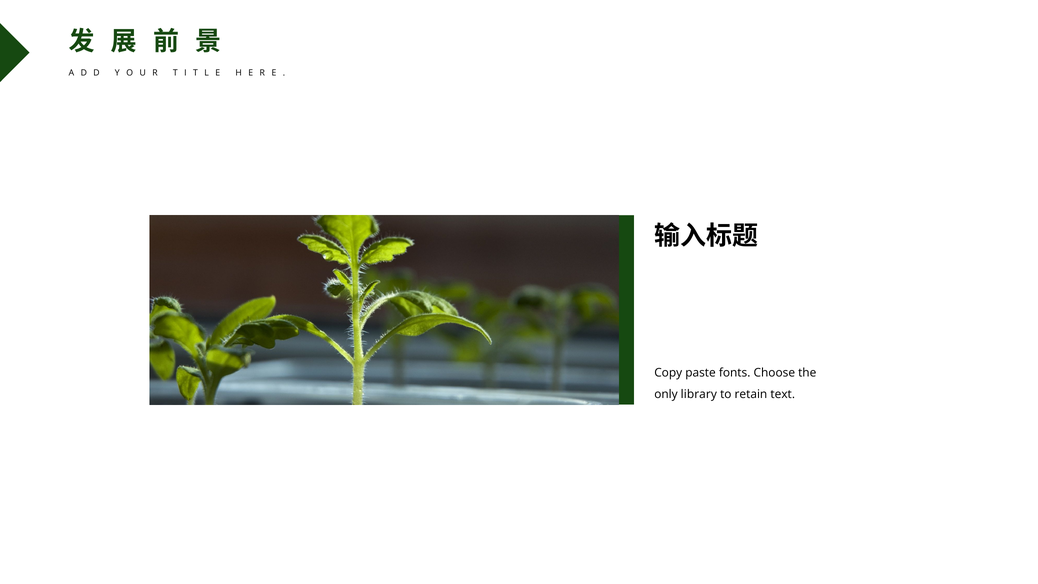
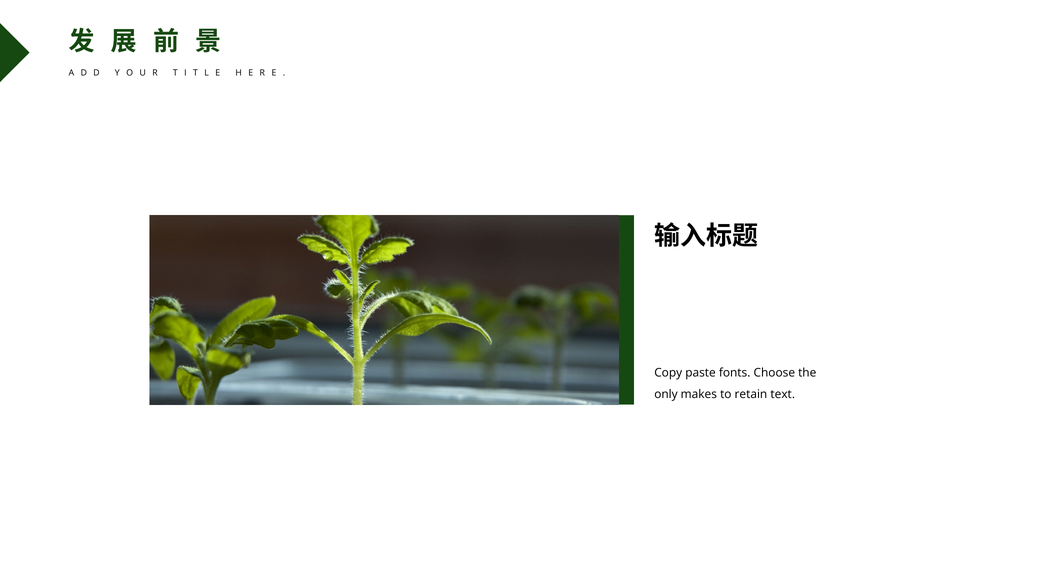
library: library -> makes (699, 394)
